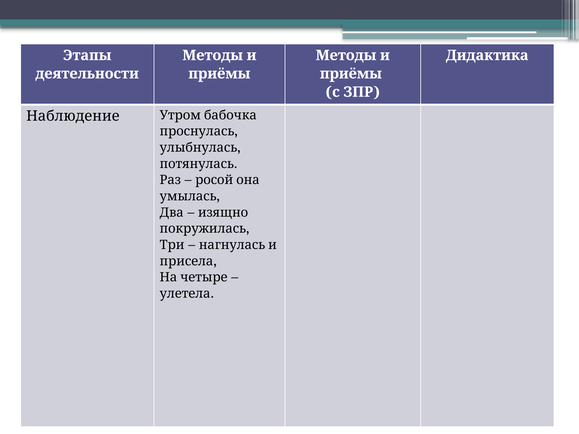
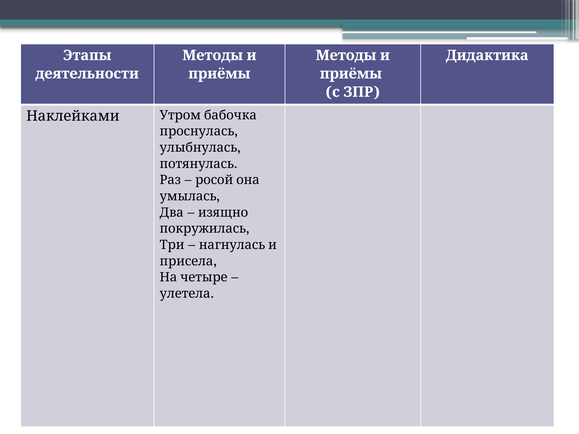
Наблюдение: Наблюдение -> Наклейками (73, 116)
